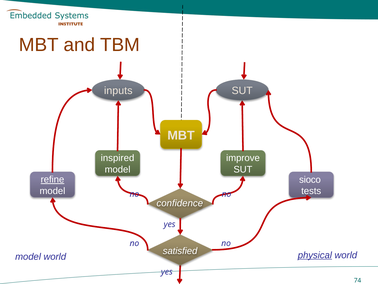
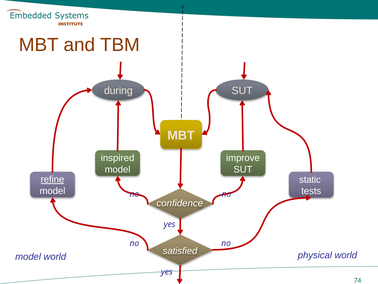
inputs: inputs -> during (118, 91)
sioco: sioco -> static (310, 179)
physical underline: present -> none (315, 255)
